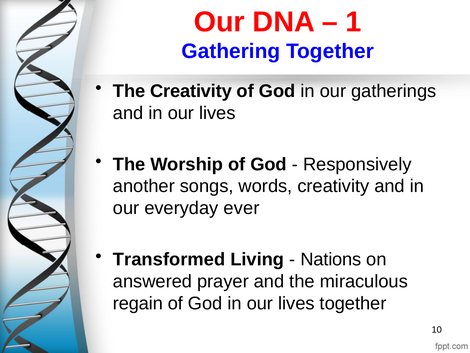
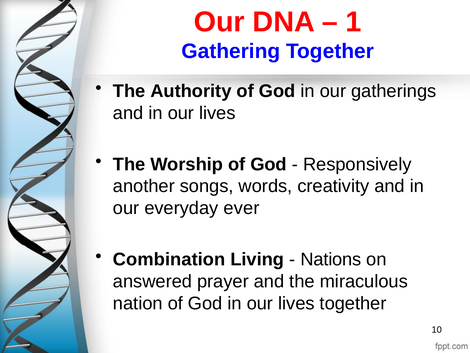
The Creativity: Creativity -> Authority (191, 91)
Transformed: Transformed -> Combination (169, 259)
regain: regain -> nation (138, 303)
